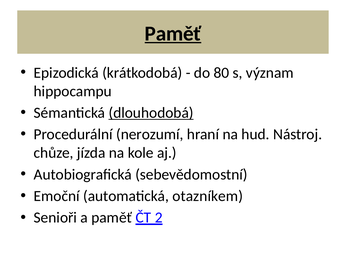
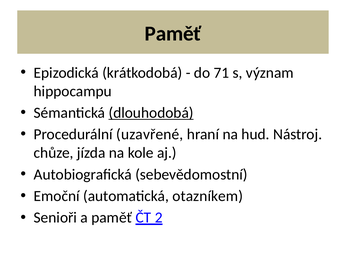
Paměť underline: present -> none (173, 33)
80: 80 -> 71 (221, 73)
nerozumí: nerozumí -> uzavřené (150, 134)
